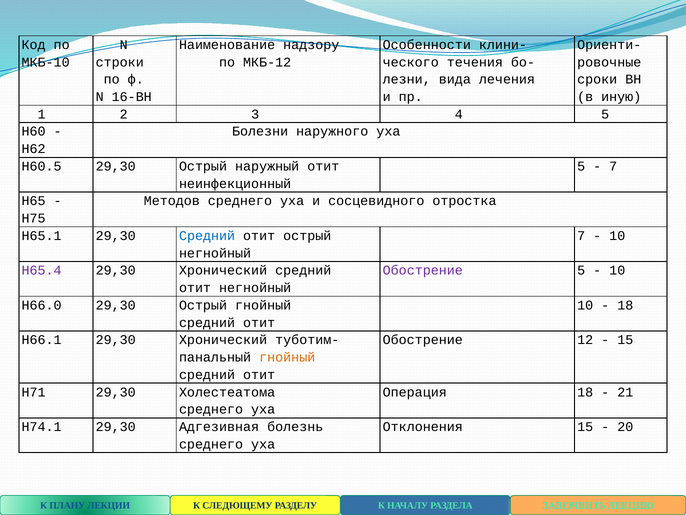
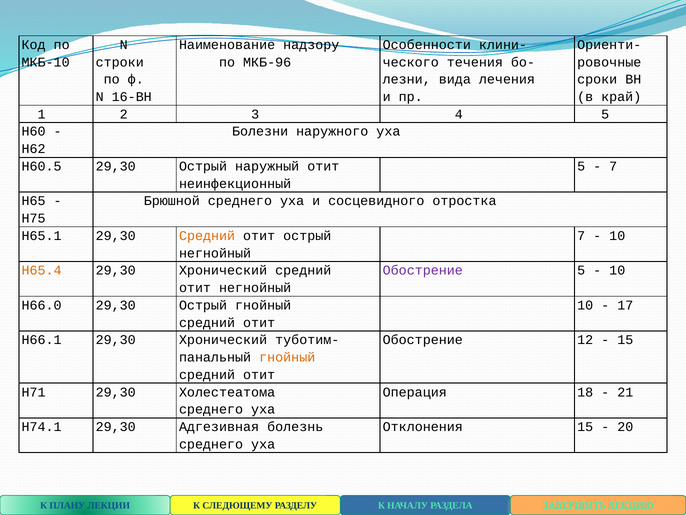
МКБ-12: МКБ-12 -> МКБ-96 (267, 62)
иную: иную -> край (621, 97)
Методов: Методов -> Брюшной (172, 201)
Средний colour: blue -> orange (207, 236)
H65.4 colour: purple -> orange (42, 270)
18: 18 -> 17 (625, 305)
